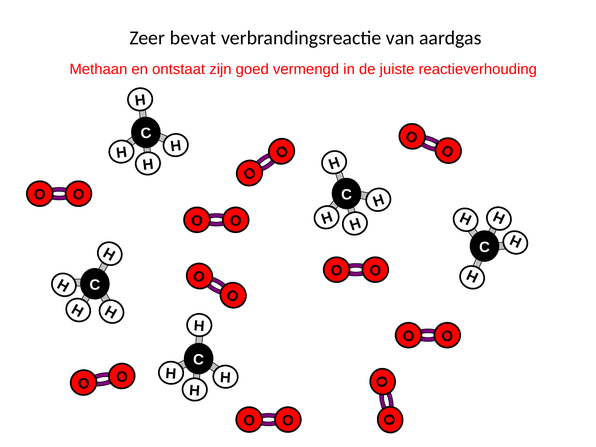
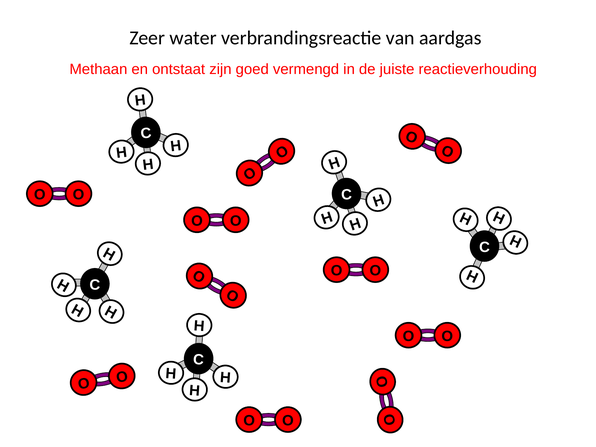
bevat: bevat -> water (193, 38)
